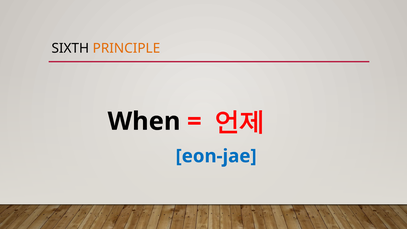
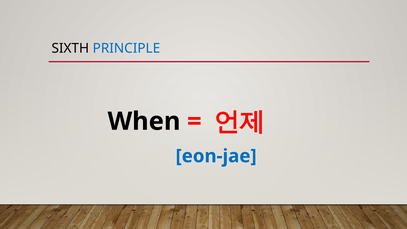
PRINCIPLE colour: orange -> blue (126, 48)
